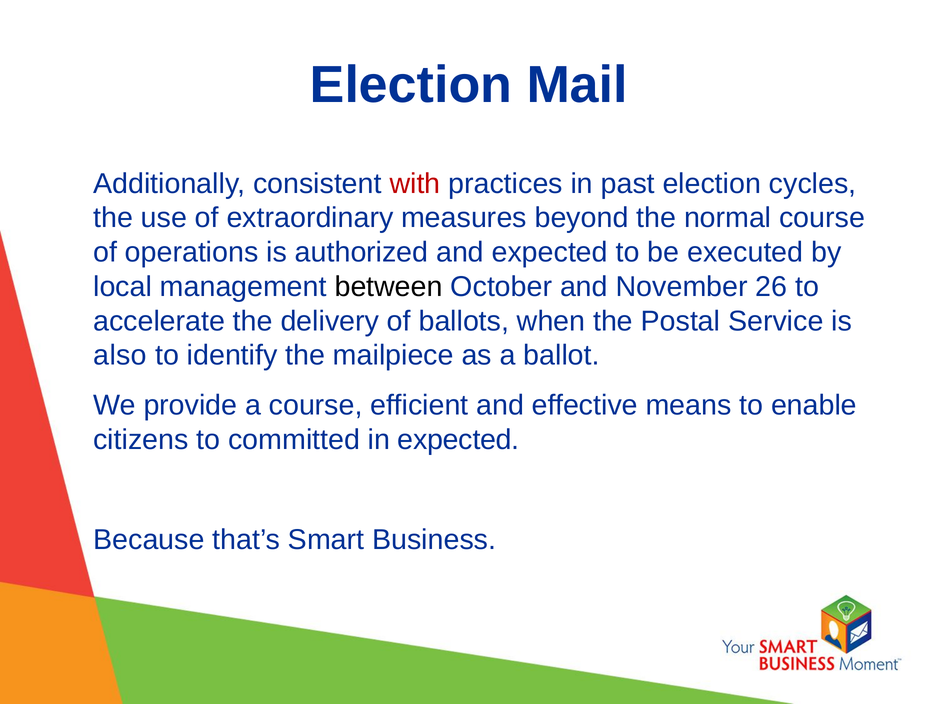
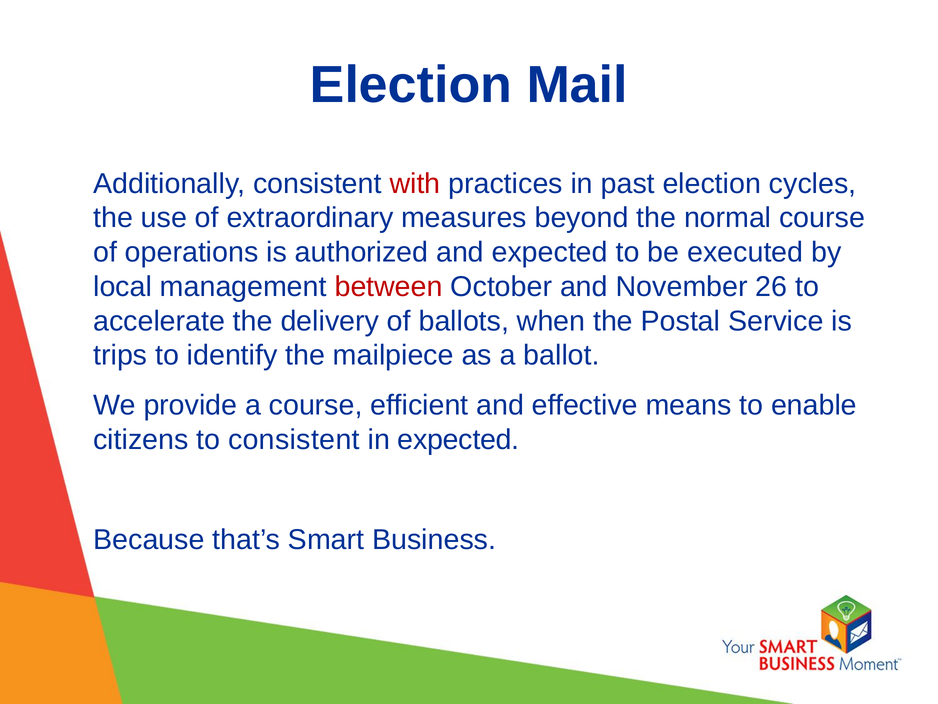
between colour: black -> red (389, 286)
also: also -> trips (120, 355)
to committed: committed -> consistent (294, 440)
